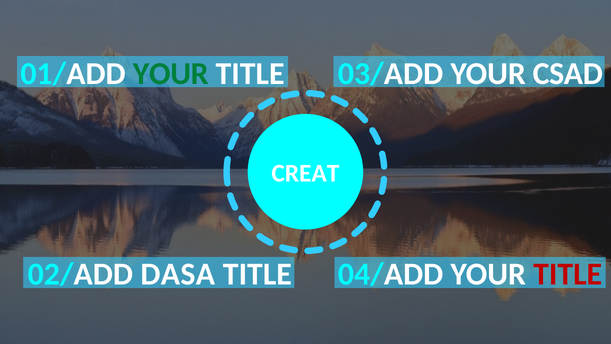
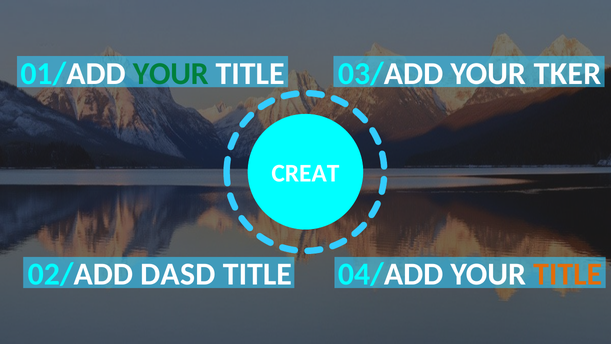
CSAD: CSAD -> TKER (567, 73)
DASA: DASA -> DASD (178, 274)
TITLE colour: red -> orange (568, 274)
